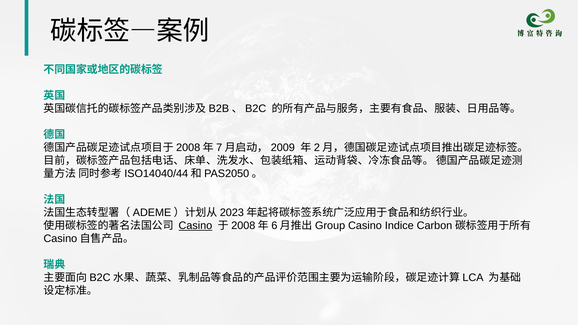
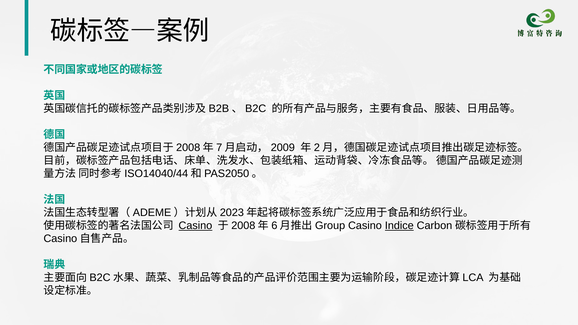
Indice underline: none -> present (399, 226)
